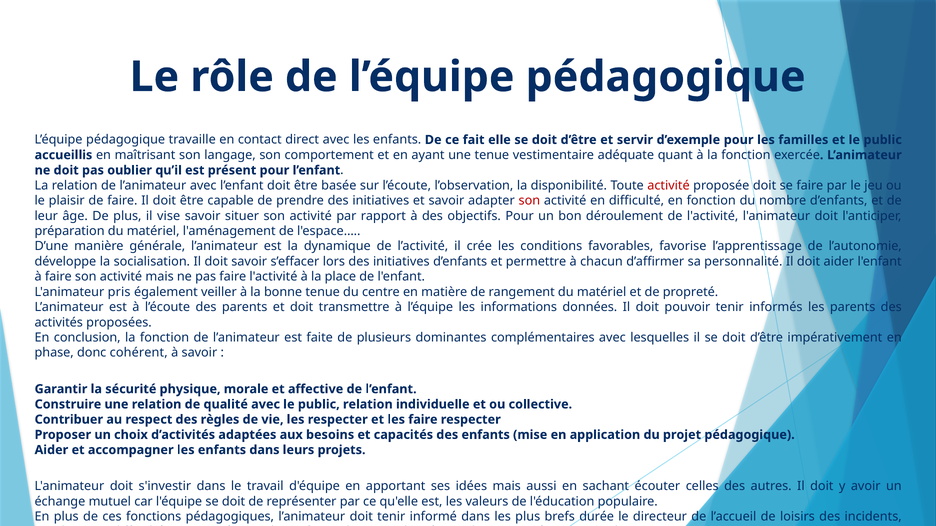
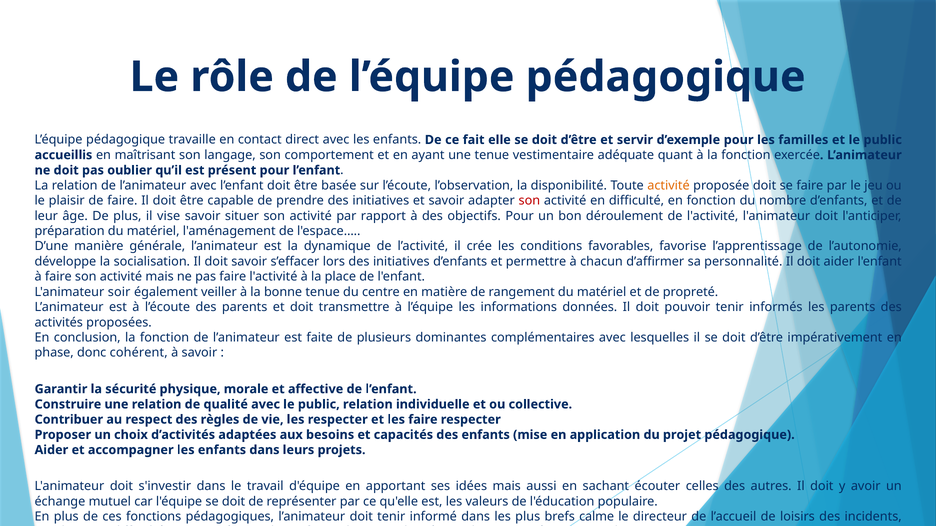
activité colour: red -> orange (669, 186)
pris: pris -> soir (119, 292)
durée: durée -> calme (597, 517)
